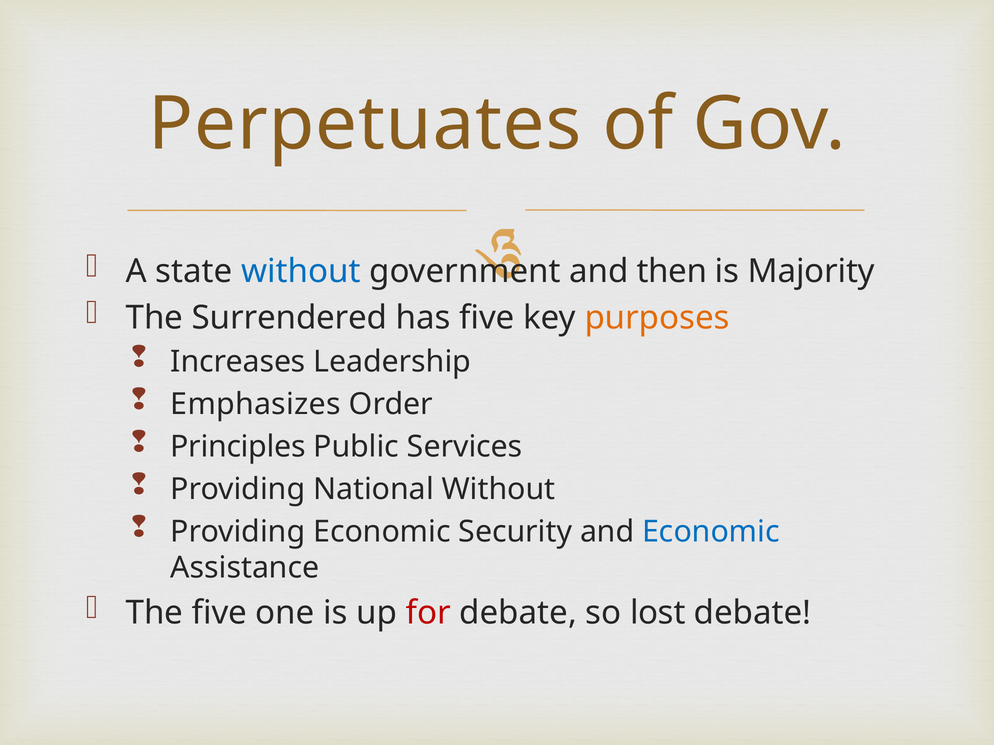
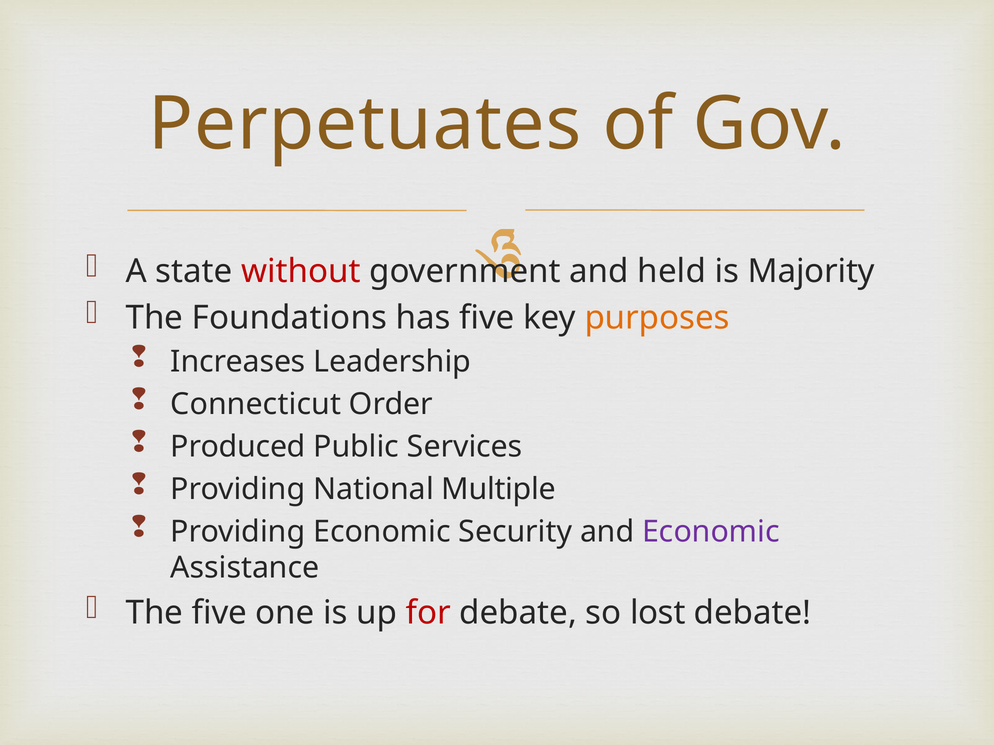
without colour: blue -> red (301, 272)
then: then -> held (672, 272)
Surrendered: Surrendered -> Foundations (289, 318)
Emphasizes: Emphasizes -> Connecticut (256, 404)
Principles: Principles -> Produced (238, 447)
National Without: Without -> Multiple (499, 489)
Economic colour: blue -> purple (711, 532)
